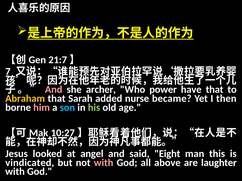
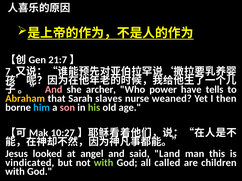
have that: that -> tells (215, 90)
added: added -> slaves (109, 99)
became: became -> weaned (172, 99)
him colour: pink -> light blue (42, 108)
son colour: light blue -> pink (67, 108)
Eight: Eight -> Land (167, 154)
with colour: pink -> light green (104, 163)
above: above -> called (167, 163)
laughter: laughter -> children (219, 163)
